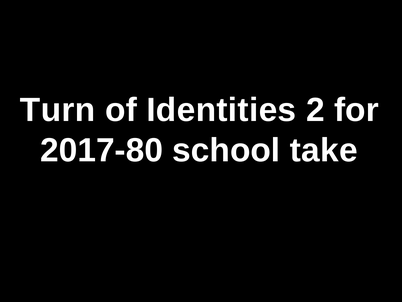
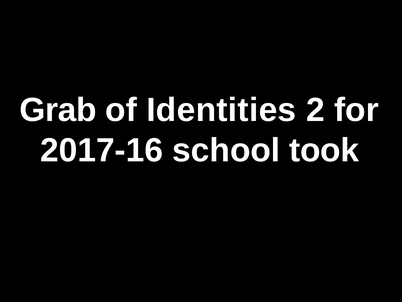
Turn: Turn -> Grab (58, 110)
2017-80: 2017-80 -> 2017-16 (102, 150)
take: take -> took (324, 150)
